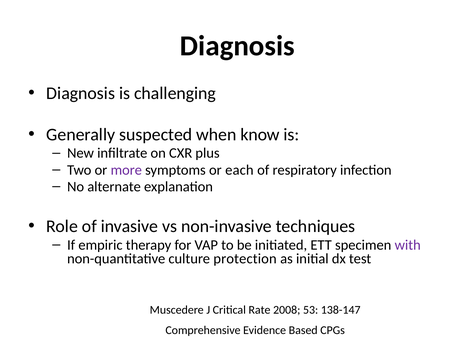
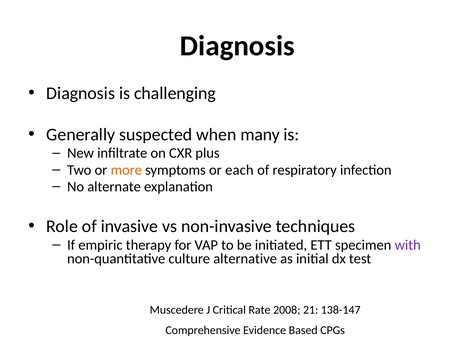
know: know -> many (260, 135)
more colour: purple -> orange (126, 170)
protection: protection -> alternative (245, 259)
53: 53 -> 21 (311, 310)
